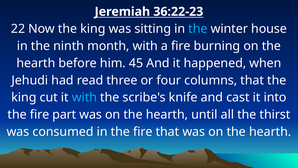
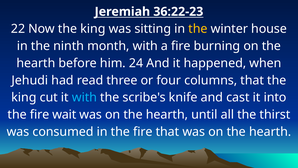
the colour: light blue -> yellow (198, 29)
45: 45 -> 24 (136, 63)
part: part -> wait (64, 114)
